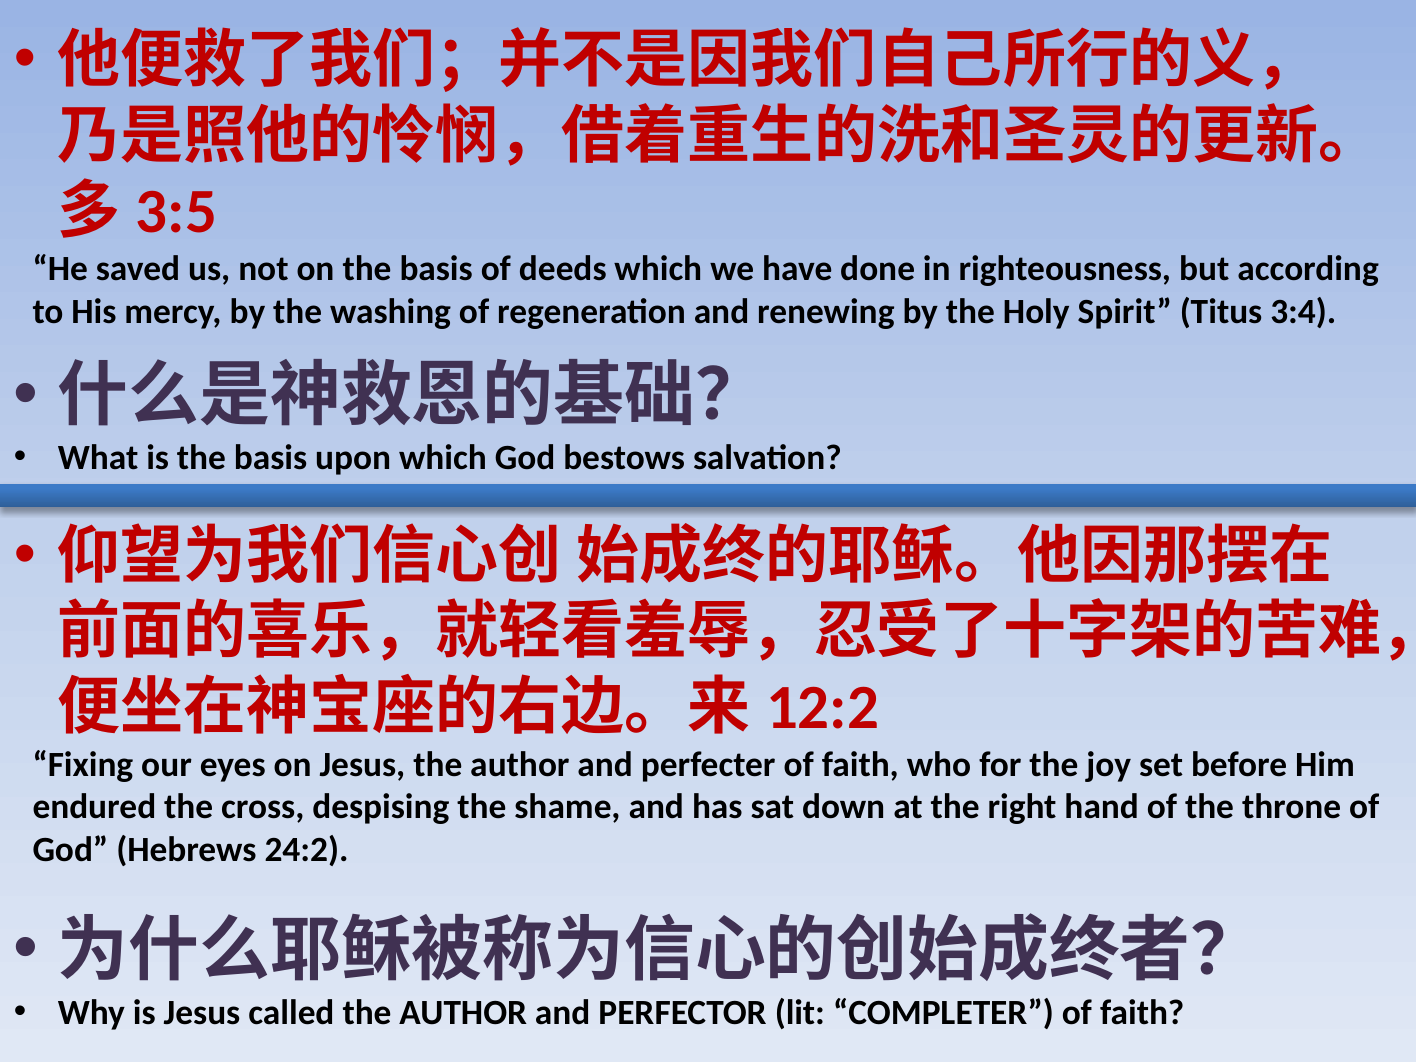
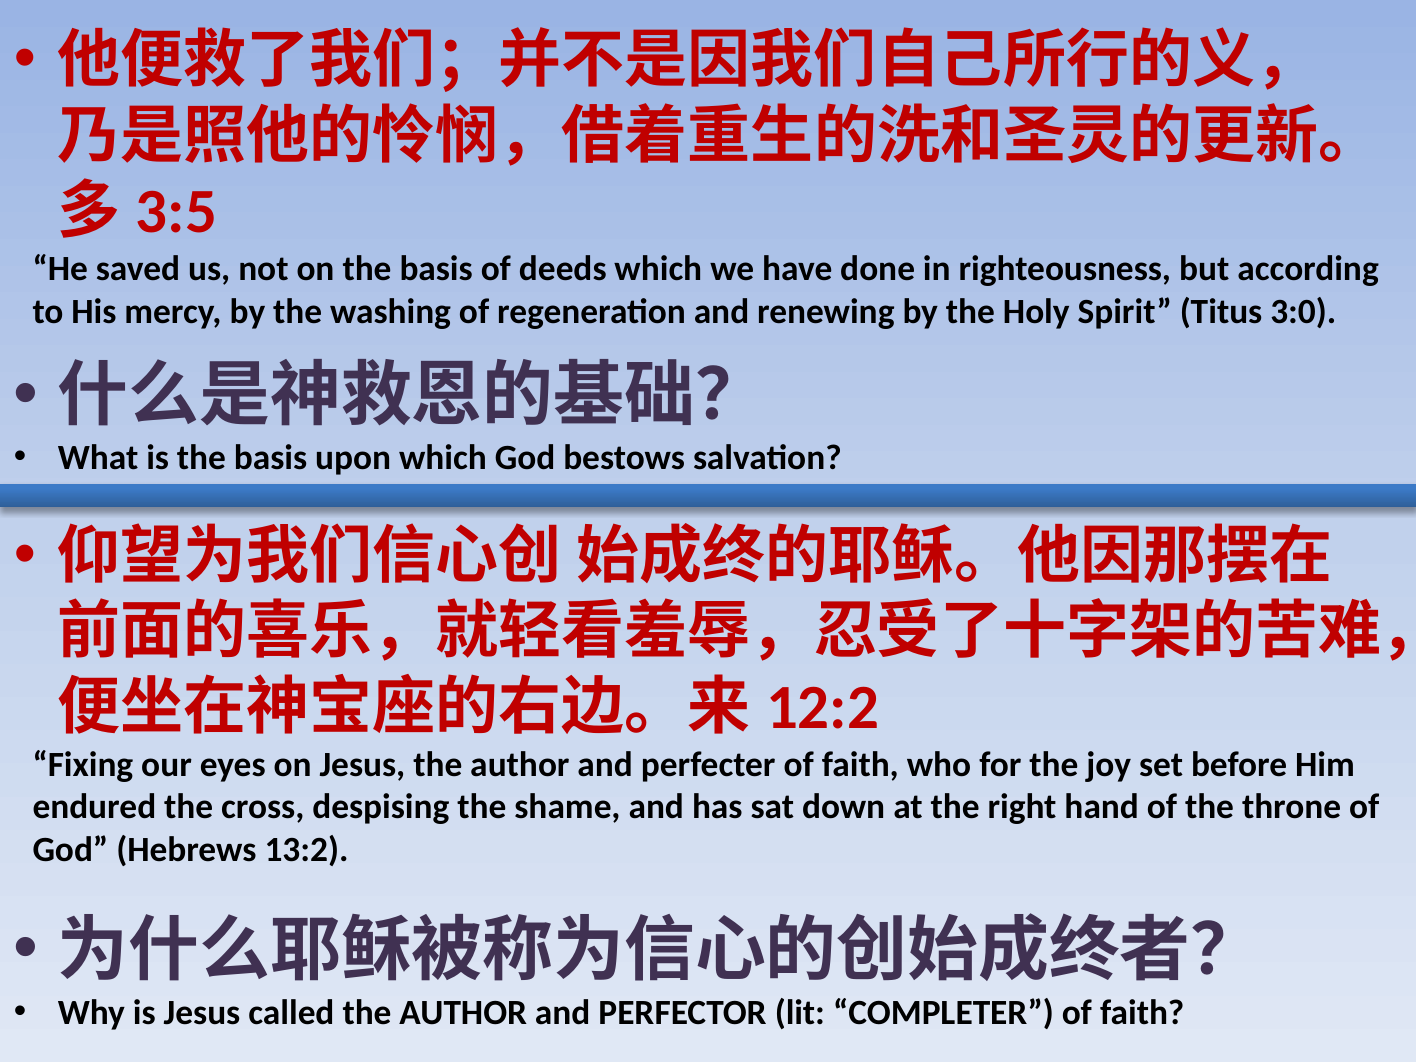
3:4: 3:4 -> 3:0 (1303, 312)
24:2: 24:2 -> 13:2 (306, 850)
